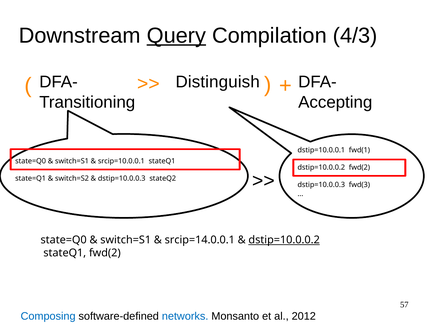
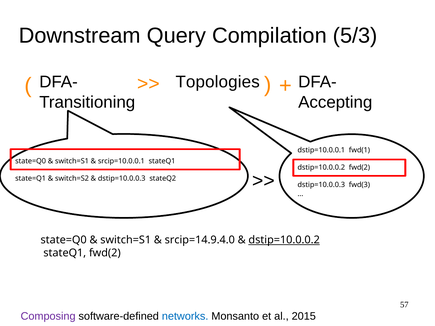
Query underline: present -> none (176, 36)
4/3: 4/3 -> 5/3 (355, 36)
Distinguish: Distinguish -> Topologies (218, 82)
srcip=14.0.0.1: srcip=14.0.0.1 -> srcip=14.9.4.0 (200, 240)
Composing colour: blue -> purple (48, 316)
2012: 2012 -> 2015 (304, 316)
